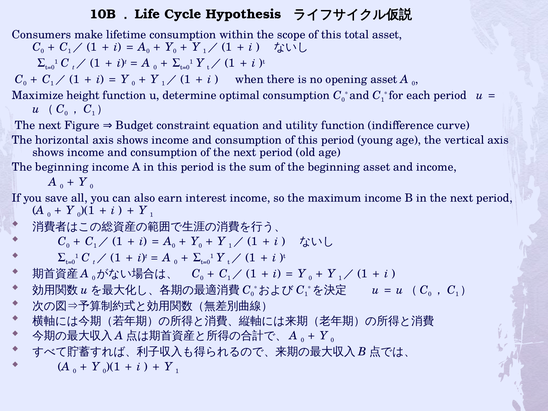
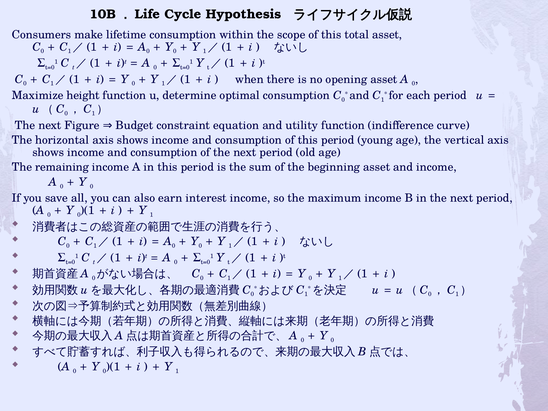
beginning: beginning -> remaining (62, 167)
